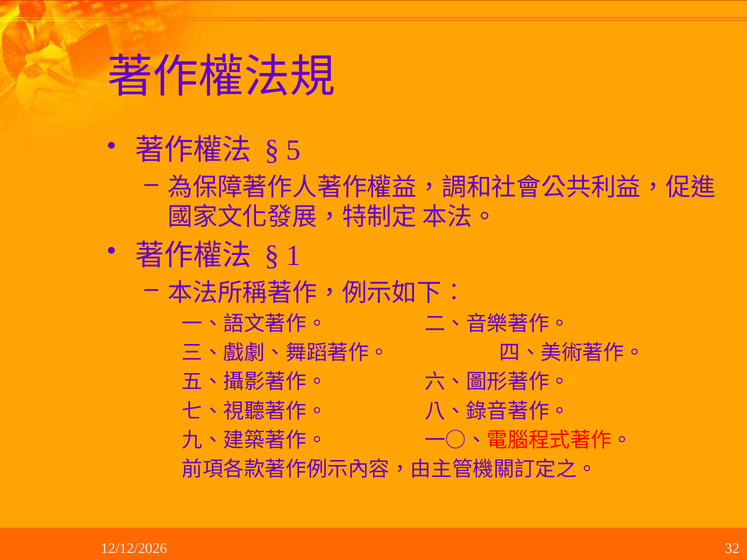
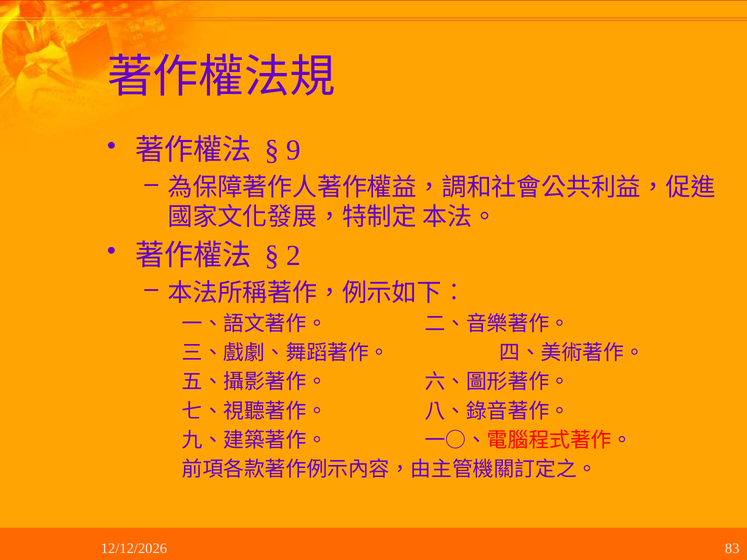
5: 5 -> 9 (294, 150)
1: 1 -> 2 (294, 256)
32: 32 -> 83 (732, 549)
